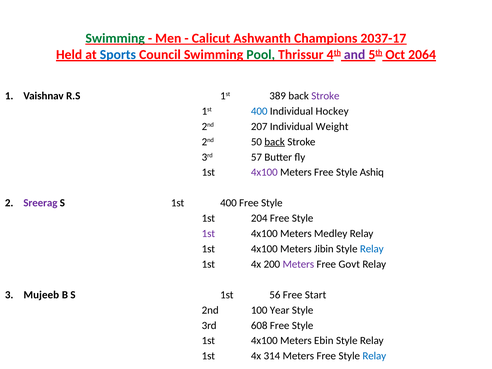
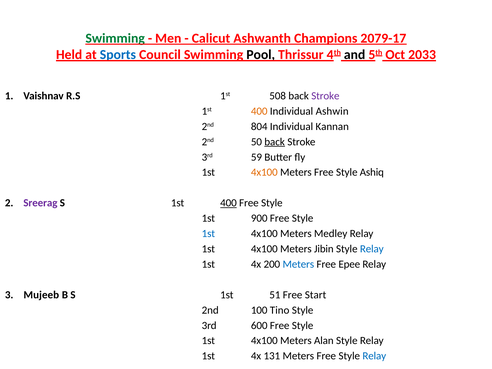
2037-17: 2037-17 -> 2079-17 (383, 38)
Pool colour: green -> black (261, 55)
and colour: purple -> black (355, 55)
2064: 2064 -> 2033 (422, 55)
389: 389 -> 508 (278, 96)
400 colour: blue -> orange (259, 111)
Hockey: Hockey -> Ashwin (332, 111)
207: 207 -> 804 (259, 126)
Weight: Weight -> Kannan (332, 126)
57: 57 -> 59 (256, 157)
4x100 colour: purple -> orange (264, 172)
400 underline: none -> present (228, 203)
204: 204 -> 900 (259, 218)
1st colour: purple -> blue (208, 234)
Meters colour: purple -> blue (298, 264)
Govt: Govt -> Epee (349, 264)
56: 56 -> 51 (275, 295)
Year: Year -> Tino (280, 310)
608: 608 -> 600 (259, 325)
Ebin: Ebin -> Alan (324, 341)
314: 314 -> 131 (272, 356)
